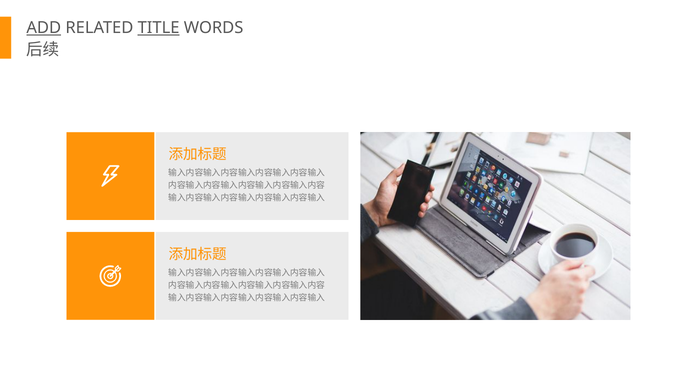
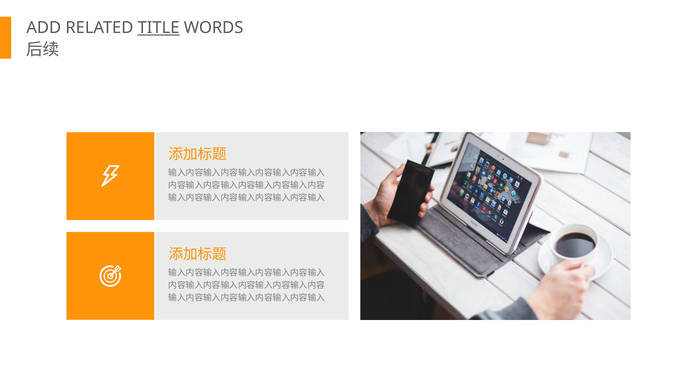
ADD underline: present -> none (44, 28)
